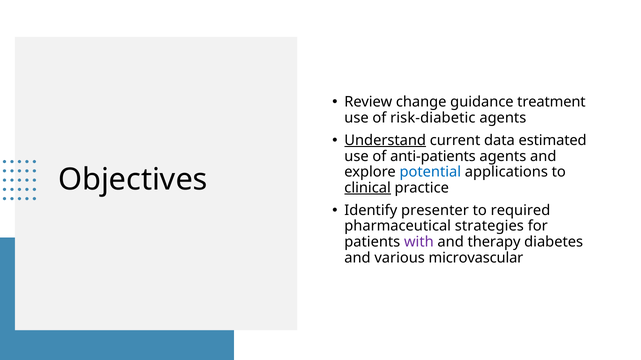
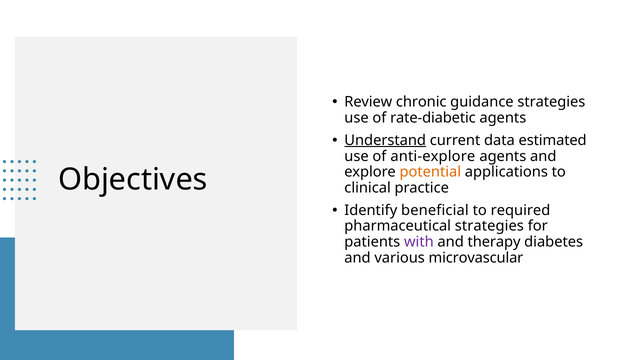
change: change -> chronic (421, 102)
guidance treatment: treatment -> strategies (551, 102)
risk-diabetic: risk-diabetic -> rate-diabetic (433, 118)
anti-patients: anti-patients -> anti-explore (433, 156)
potential colour: blue -> orange (430, 172)
clinical underline: present -> none (368, 188)
presenter: presenter -> beneficial (435, 211)
